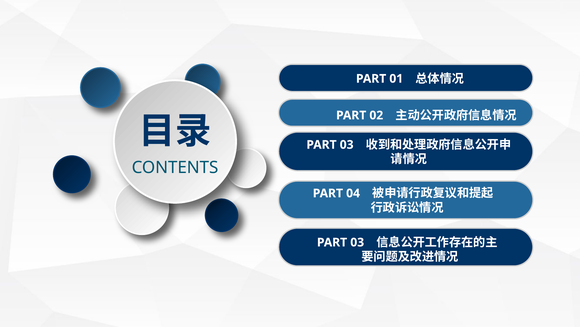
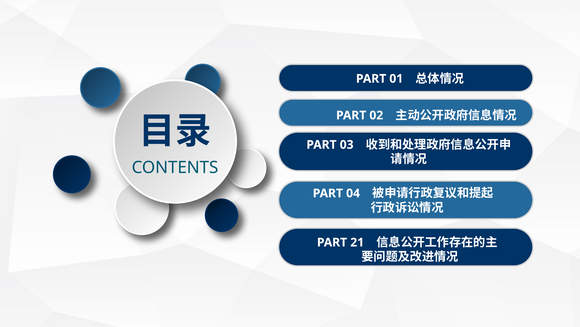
03: 03 -> 21 (357, 242)
